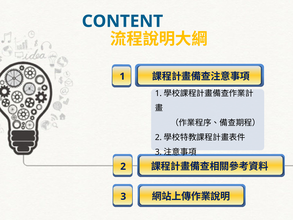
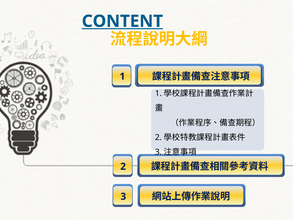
CONTENT underline: none -> present (122, 21)
